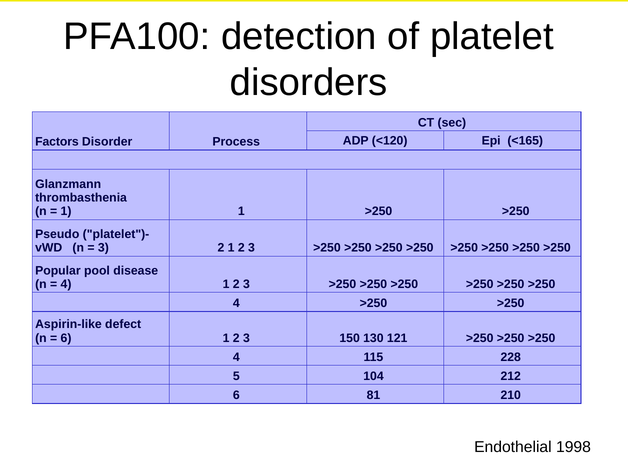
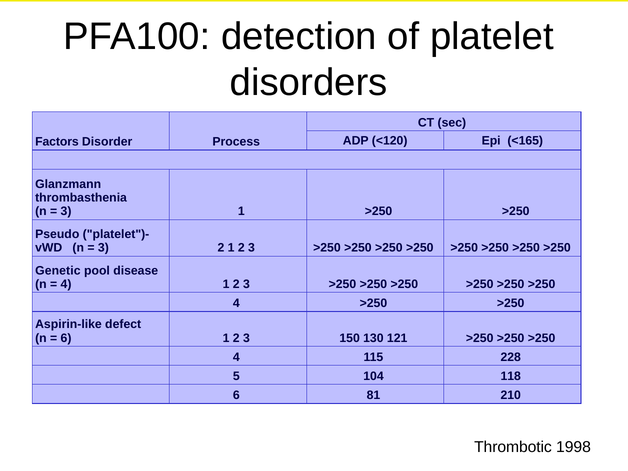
1: 1 -> 3 (66, 211)
Popular: Popular -> Genetic (58, 271)
212: 212 -> 118 (511, 376)
Endothelial: Endothelial -> Thrombotic (513, 447)
